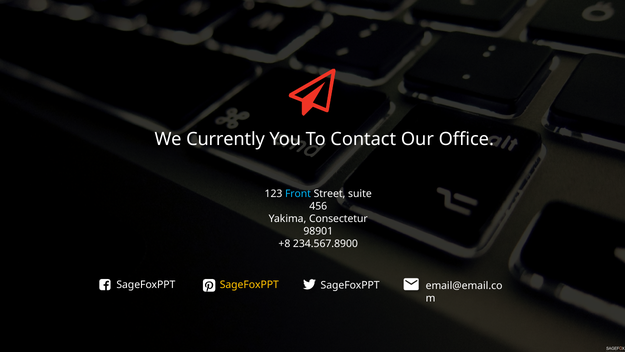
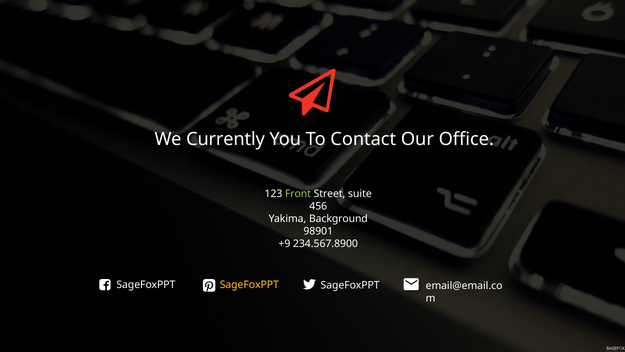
Front colour: light blue -> light green (298, 194)
Consectetur: Consectetur -> Background (338, 219)
+8: +8 -> +9 (284, 244)
